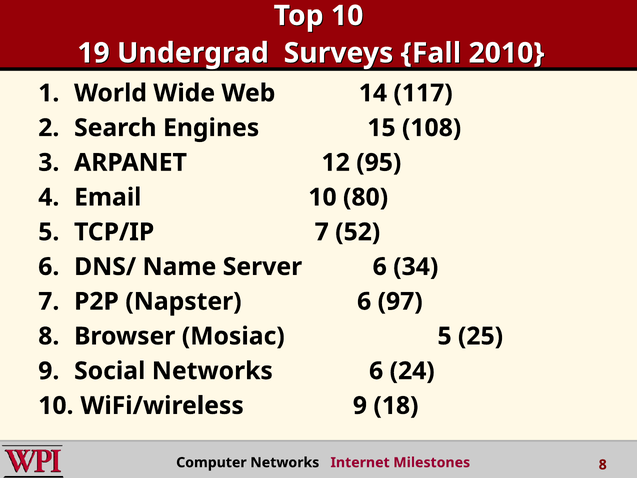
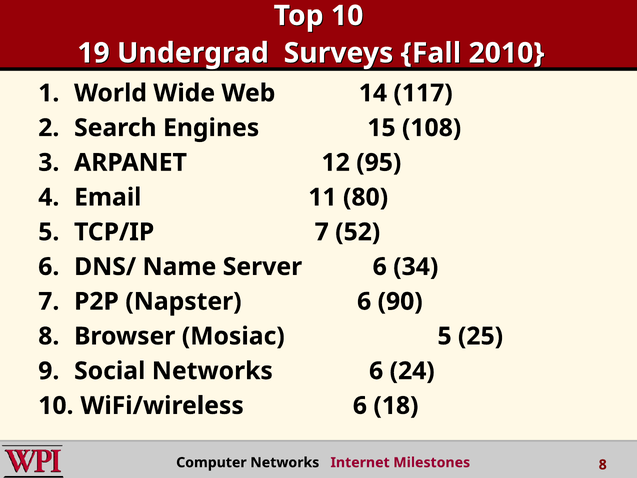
Email 10: 10 -> 11 (322, 197)
97: 97 -> 90 (400, 301)
WiFi/wireless 9: 9 -> 6 (360, 405)
